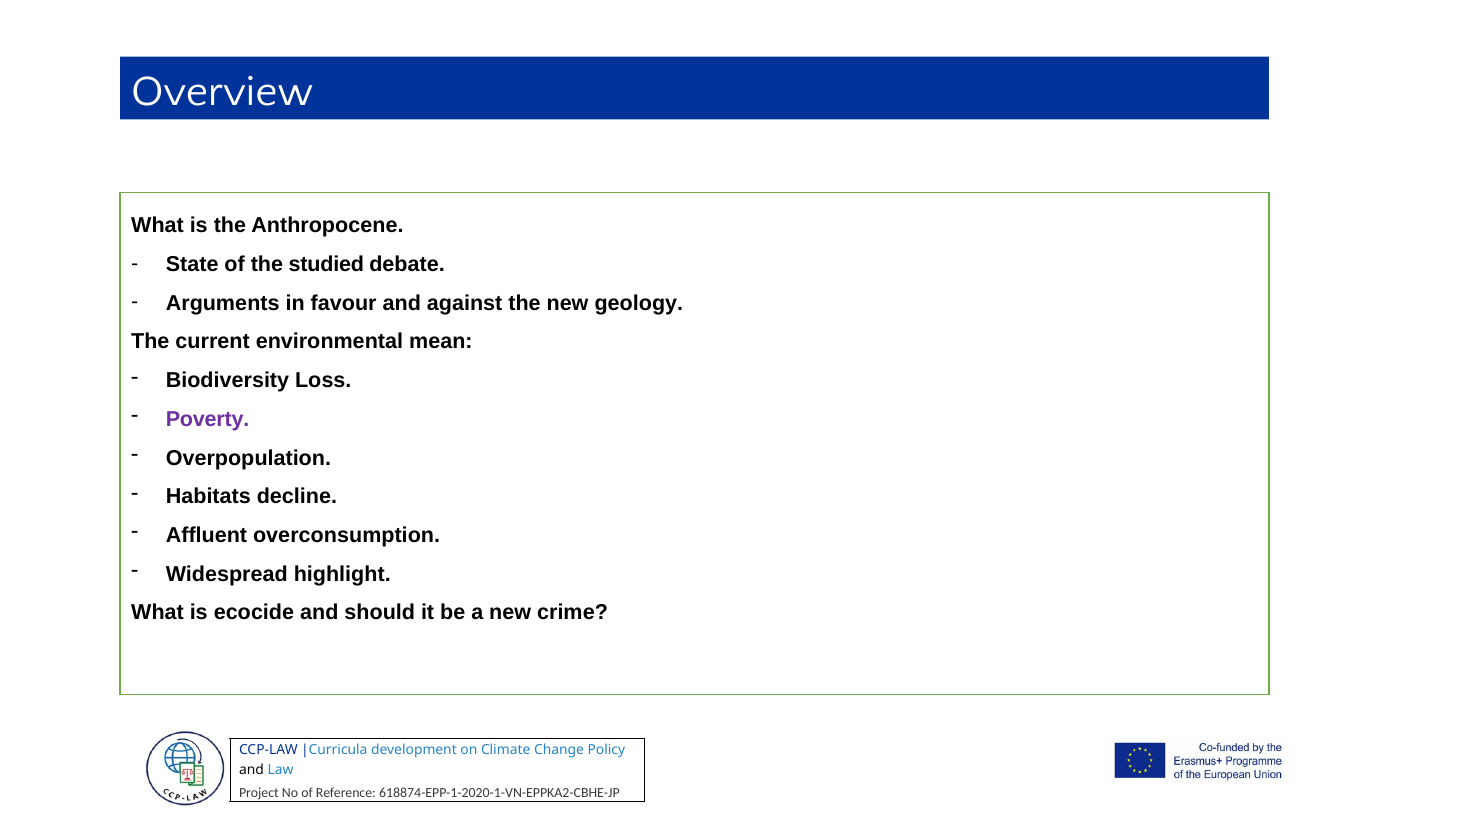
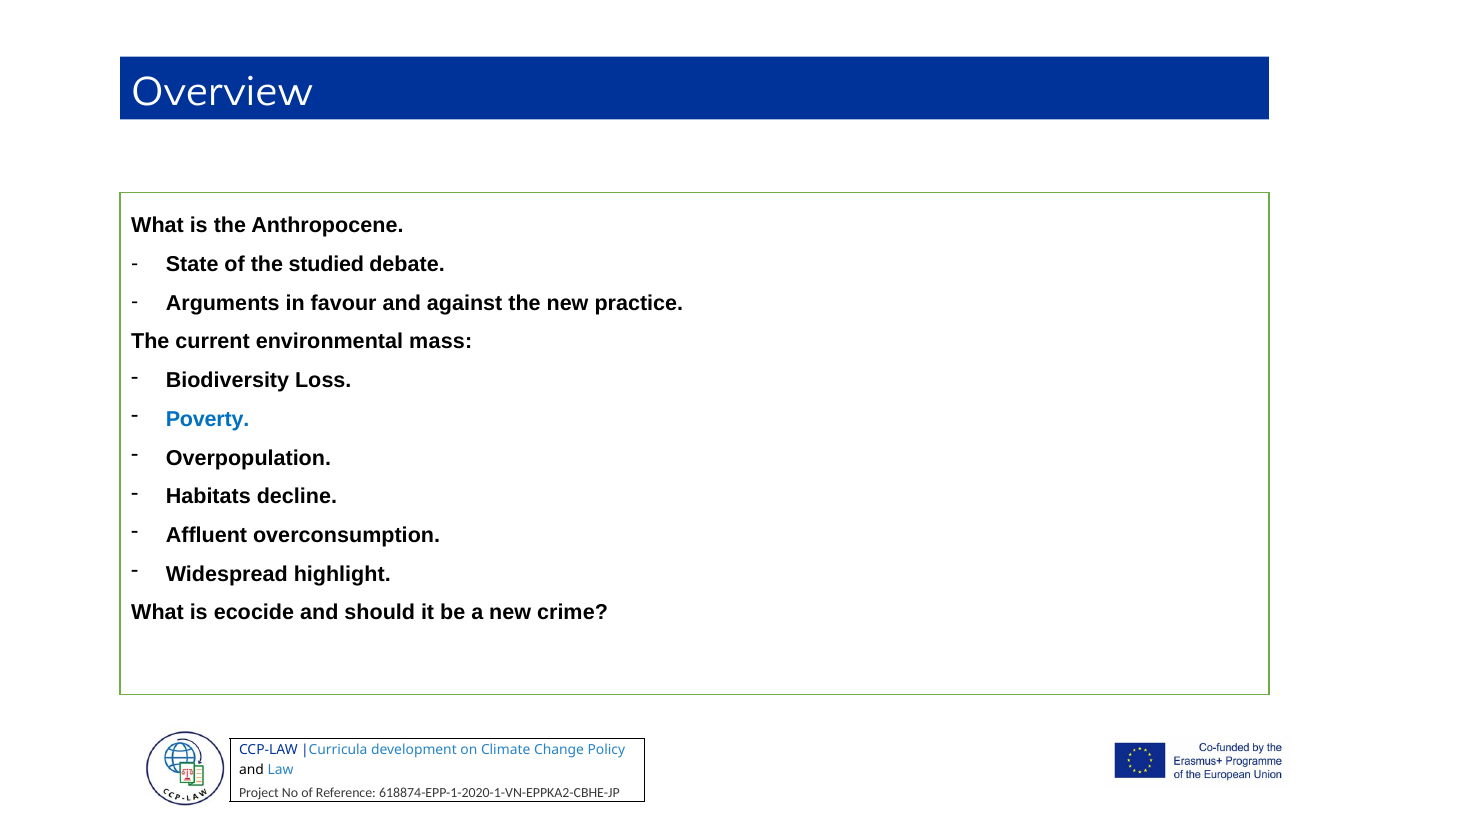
geology: geology -> practice (639, 303)
mean: mean -> mass (441, 342)
Poverty colour: purple -> blue (208, 419)
